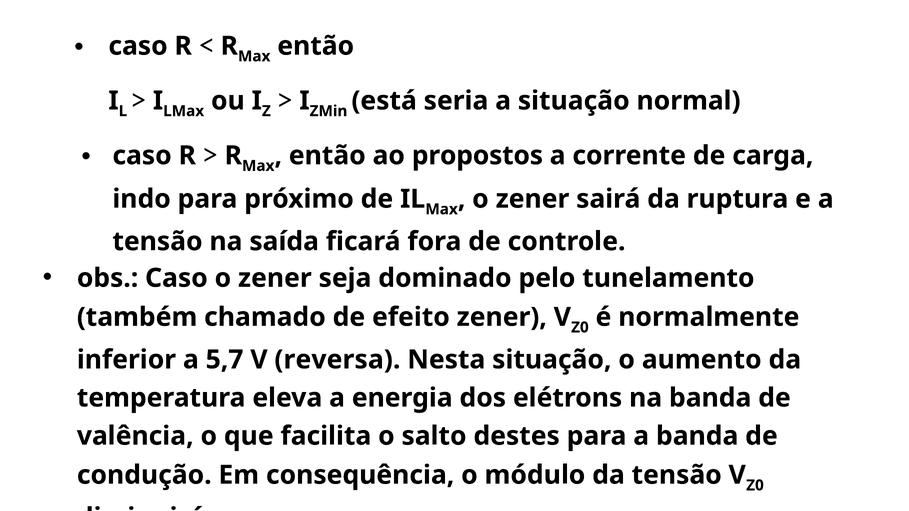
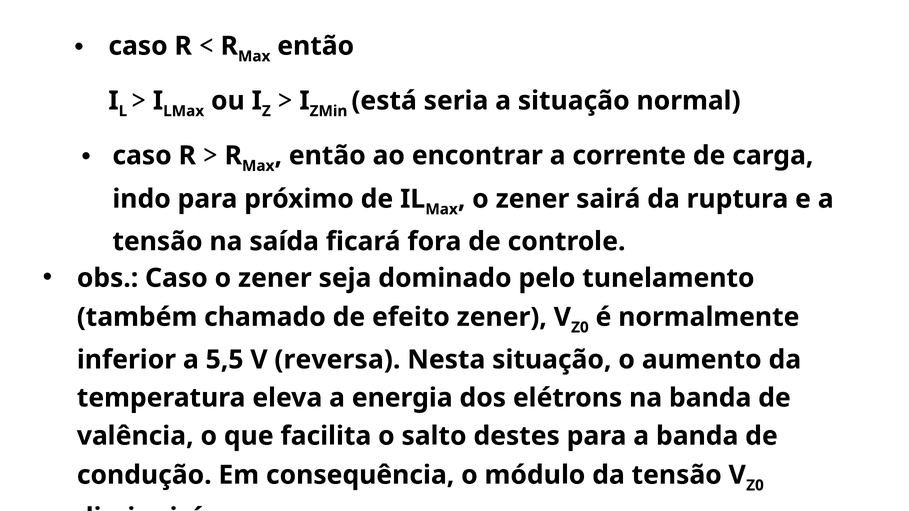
propostos: propostos -> encontrar (477, 156)
5,7: 5,7 -> 5,5 (225, 360)
